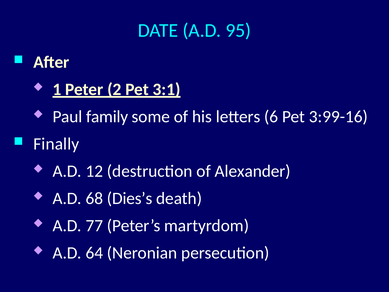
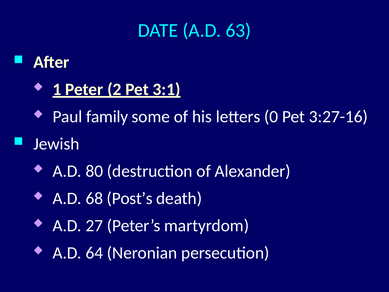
95: 95 -> 63 (238, 31)
6: 6 -> 0 (271, 117)
3:99-16: 3:99-16 -> 3:27-16 (338, 117)
Finally: Finally -> Jewish (56, 144)
12: 12 -> 80 (94, 171)
Dies’s: Dies’s -> Post’s (130, 198)
77: 77 -> 27 (94, 226)
